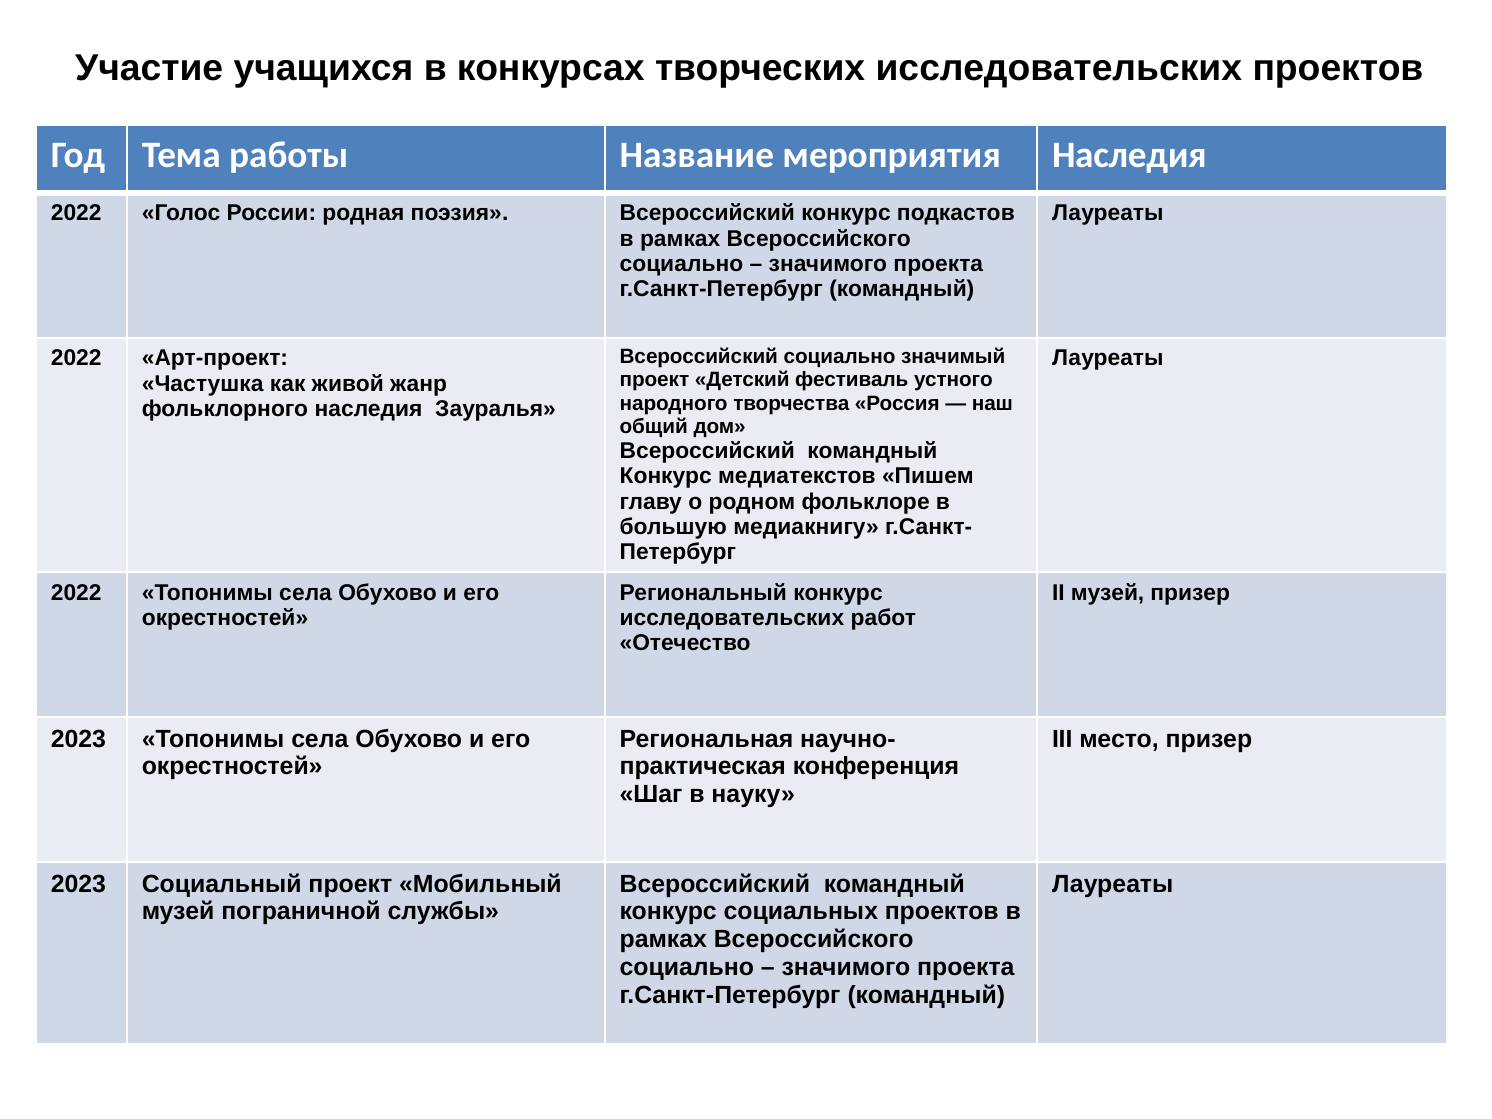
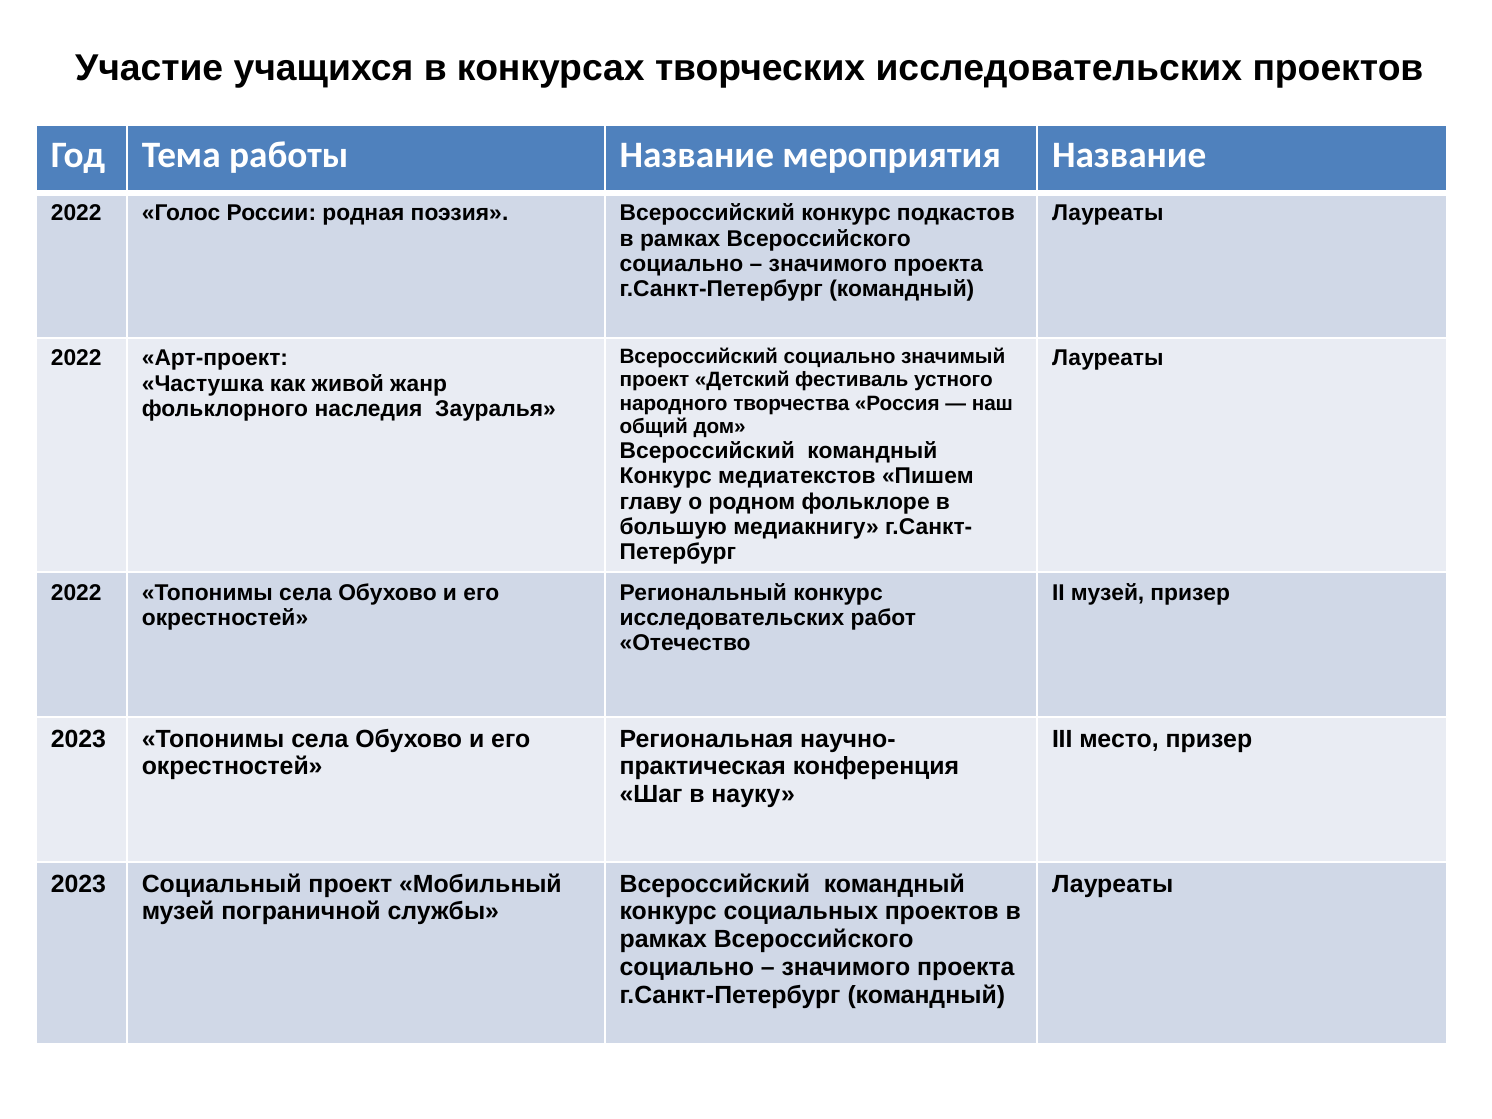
мероприятия Наследия: Наследия -> Название (1129, 155)
